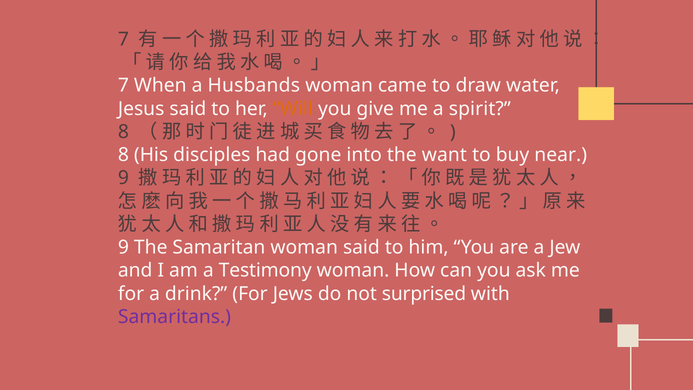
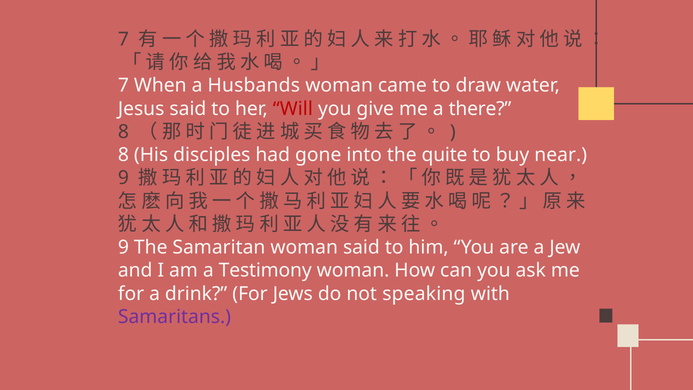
Will colour: orange -> red (293, 109)
spirit: spirit -> there (480, 109)
want: want -> quite (444, 155)
surprised: surprised -> speaking (424, 294)
